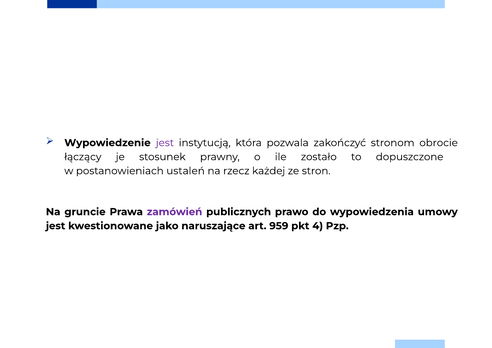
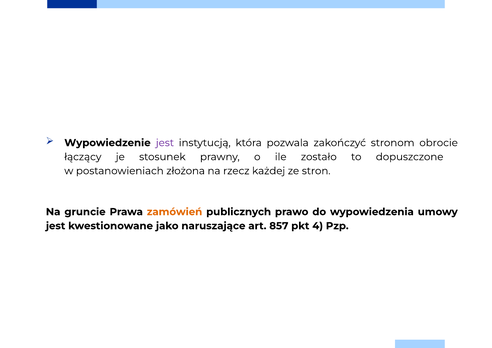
ustaleń: ustaleń -> złożona (186, 171)
zamówień colour: purple -> orange (175, 212)
959: 959 -> 857 (279, 226)
